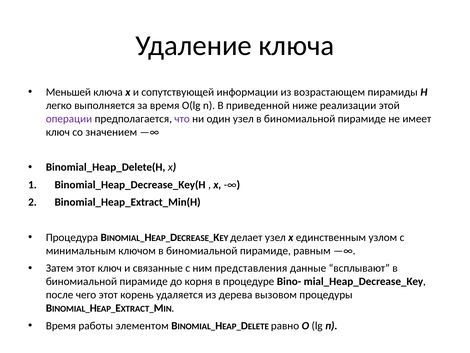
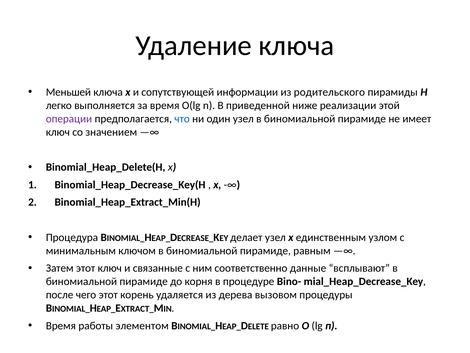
возрастающем: возрастающем -> родительского (329, 92)
что colour: purple -> blue (182, 119)
представления: представления -> соответственно (251, 268)
